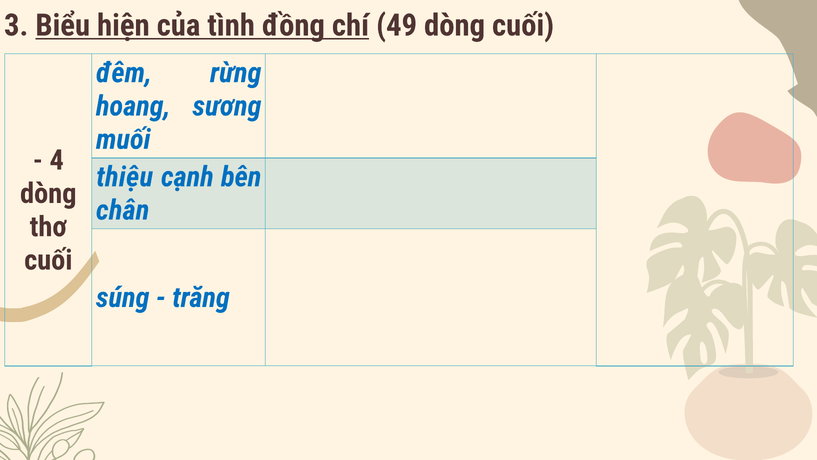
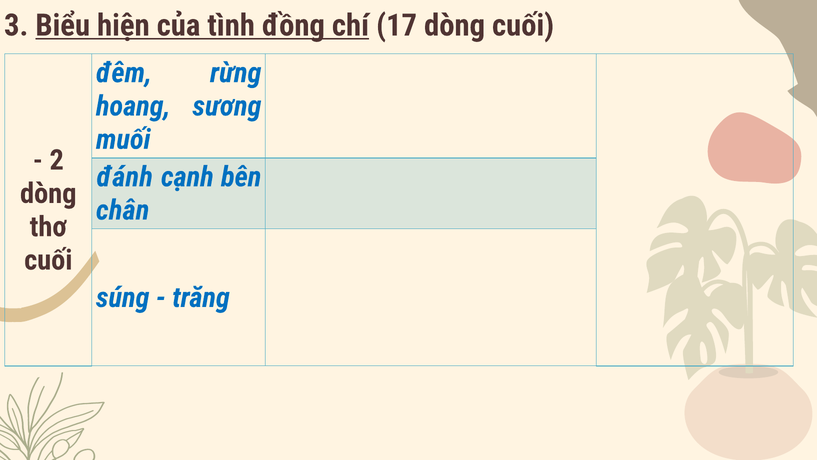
49: 49 -> 17 (397, 25)
4: 4 -> 2 (57, 160)
thiệu: thiệu -> đánh (125, 177)
